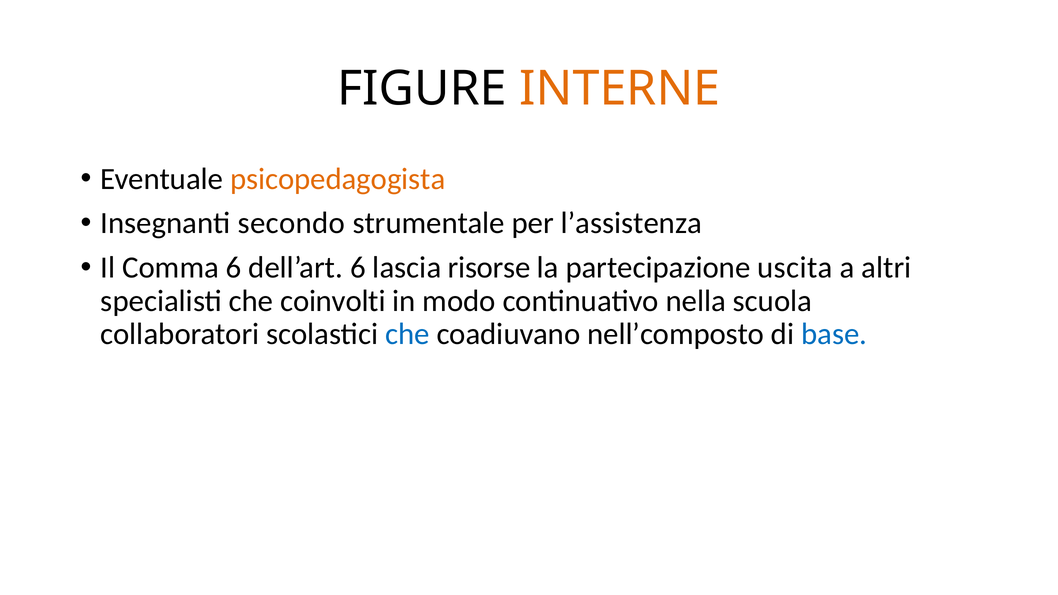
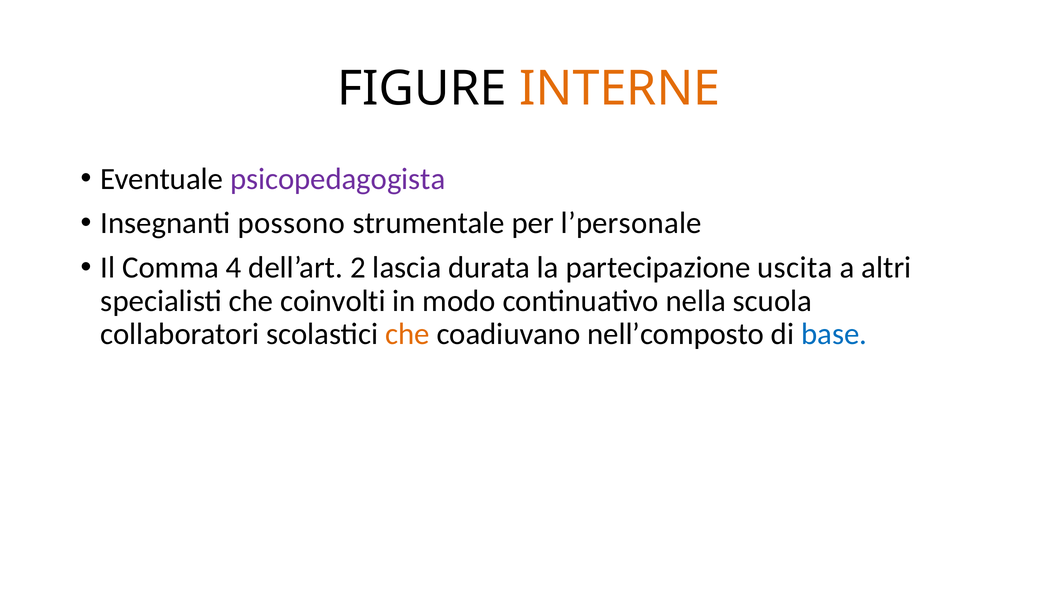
psicopedagogista colour: orange -> purple (338, 179)
secondo: secondo -> possono (291, 223)
l’assistenza: l’assistenza -> l’personale (631, 223)
Comma 6: 6 -> 4 (234, 268)
dell’art 6: 6 -> 2 (358, 268)
risorse: risorse -> durata (489, 268)
che colour: blue -> orange (407, 334)
